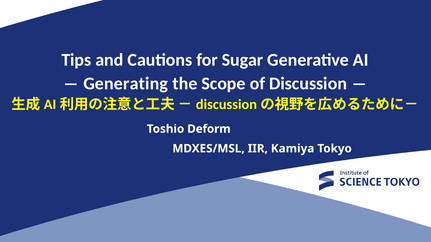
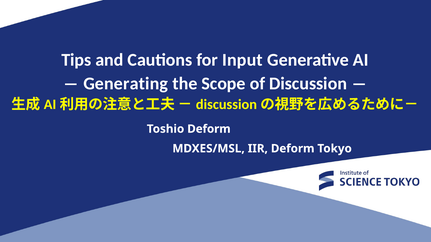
Sugar: Sugar -> Input (242, 60)
IIR Kamiya: Kamiya -> Deform (293, 149)
